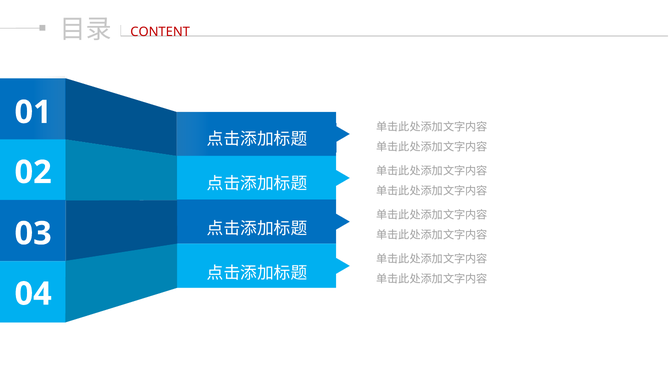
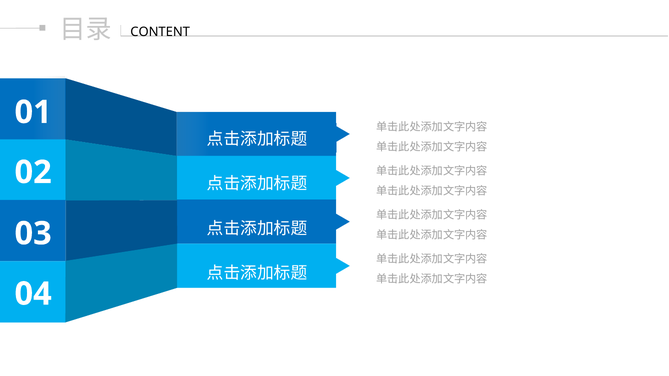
CONTENT colour: red -> black (160, 32)
